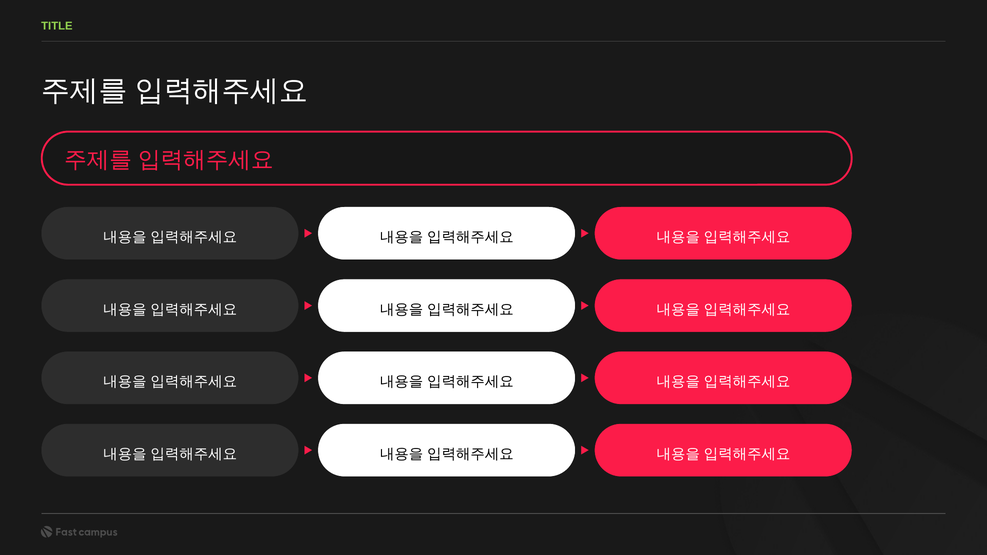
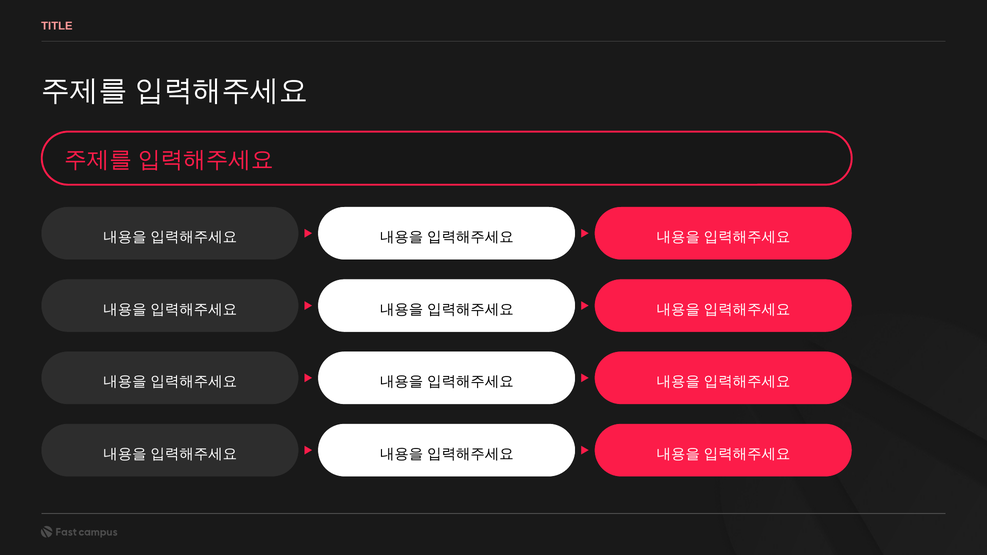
TITLE colour: light green -> pink (57, 26)
